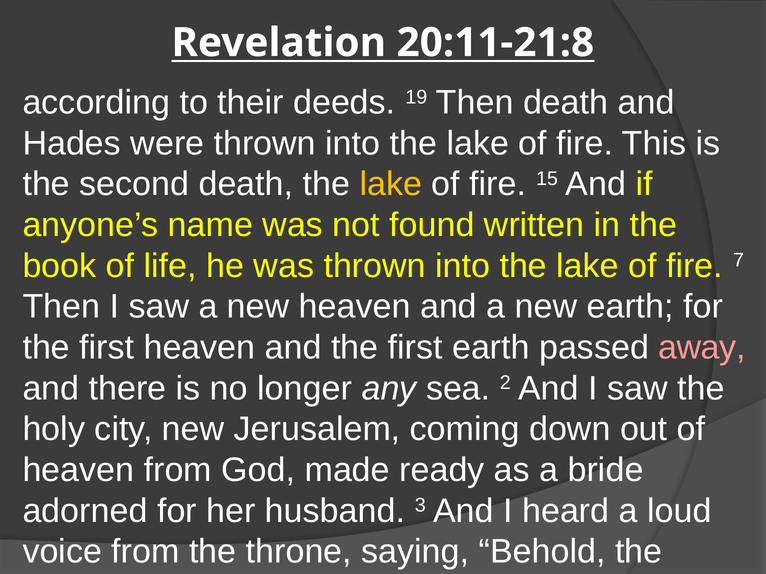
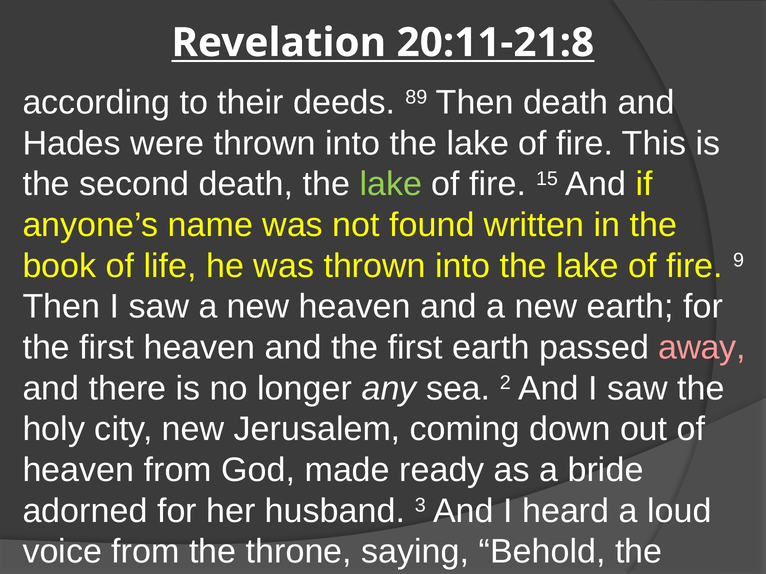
19: 19 -> 89 (416, 97)
lake colour: yellow -> light green (391, 184)
7: 7 -> 9 (739, 261)
